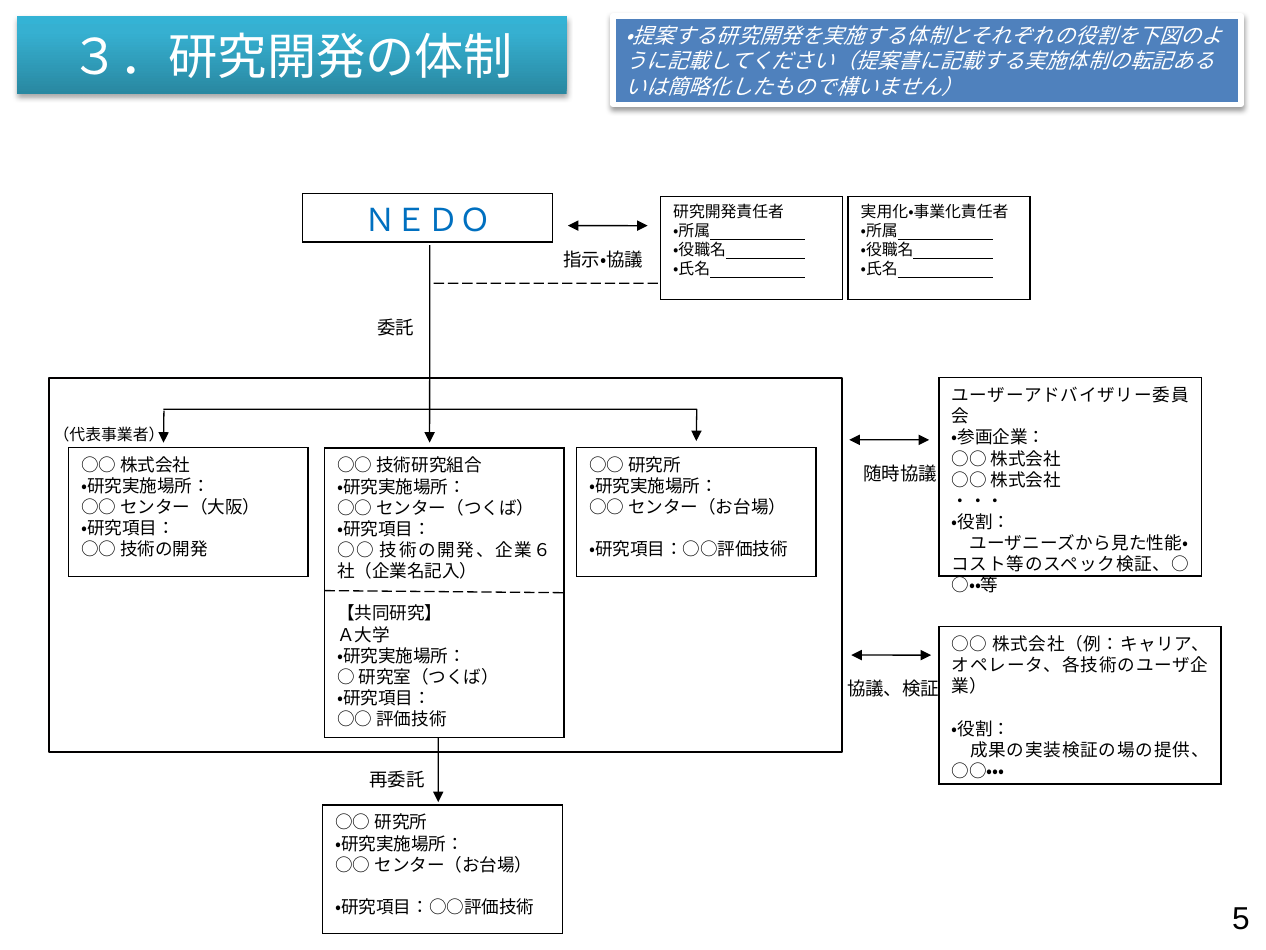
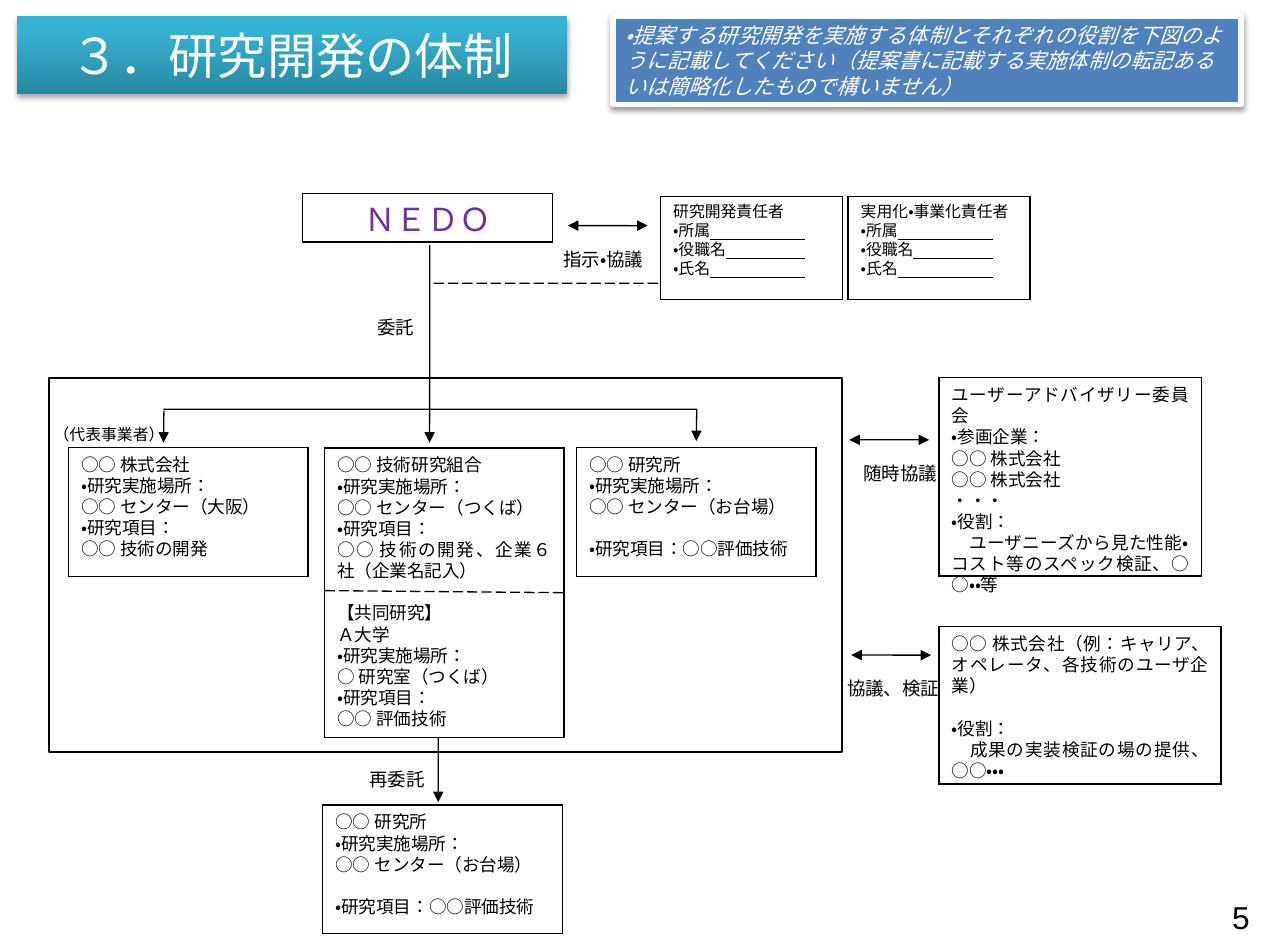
ＮＥＤＯ colour: blue -> purple (428, 221)
